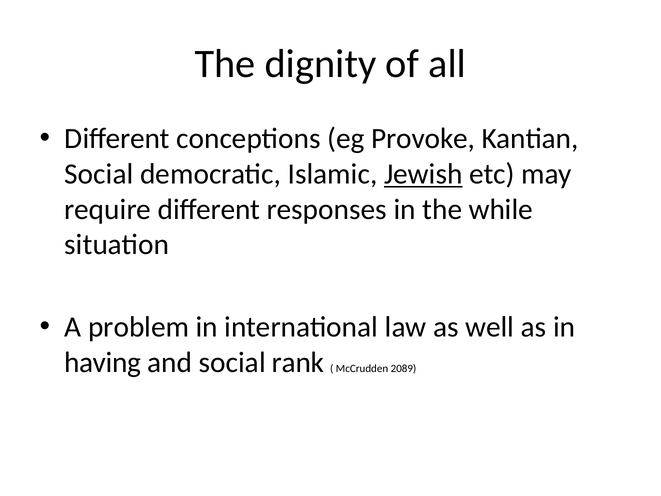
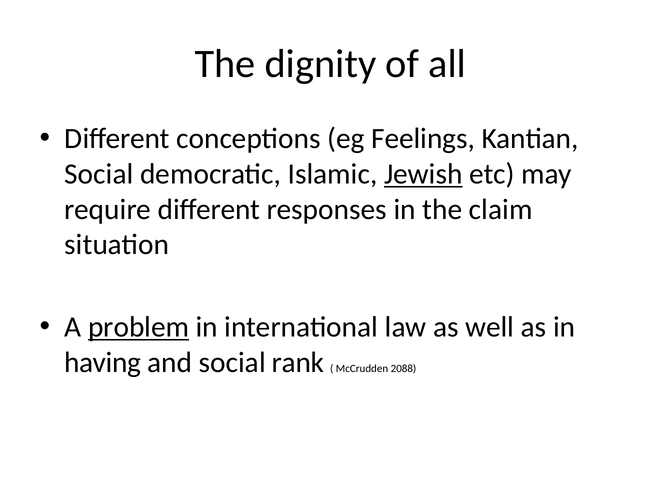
Provoke: Provoke -> Feelings (423, 139)
while: while -> claim (501, 209)
problem underline: none -> present (139, 327)
2089: 2089 -> 2088 (404, 368)
